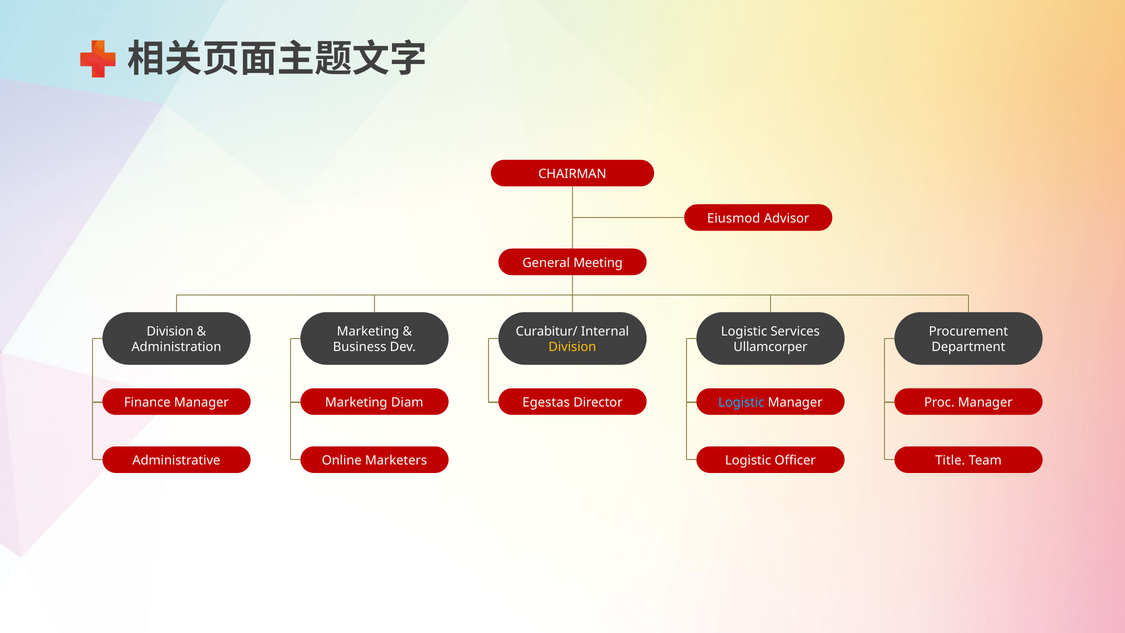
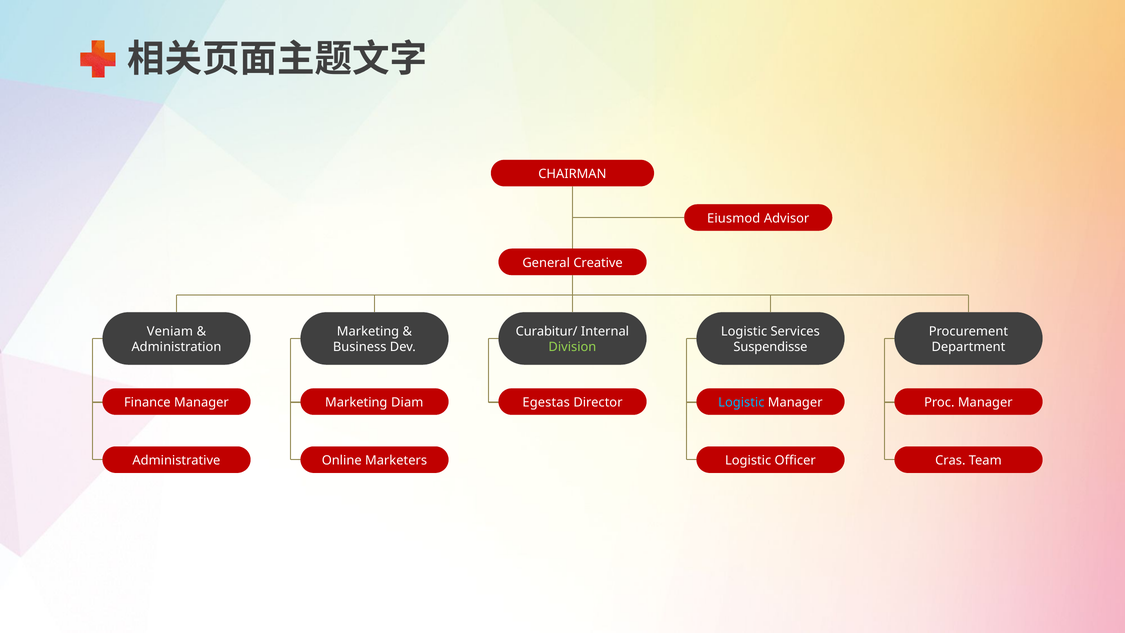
Meeting: Meeting -> Creative (598, 263)
Division: Division -> Veniam (170, 331)
Division colour: yellow -> light green (572, 347)
Ullamcorper: Ullamcorper -> Suspendisse (770, 347)
Title: Title -> Cras (950, 460)
